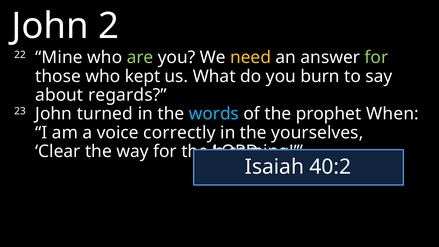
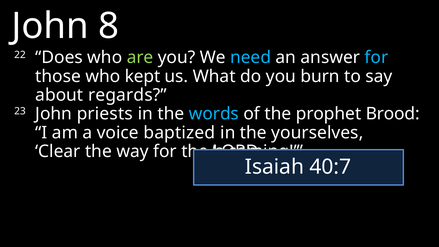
2: 2 -> 8 (109, 26)
Mine: Mine -> Does (59, 58)
need colour: yellow -> light blue (251, 58)
for colour: light green -> light blue (376, 58)
turned: turned -> priests (105, 114)
When: When -> Brood (393, 114)
correctly: correctly -> baptized (179, 133)
40:2: 40:2 -> 40:7 (330, 167)
